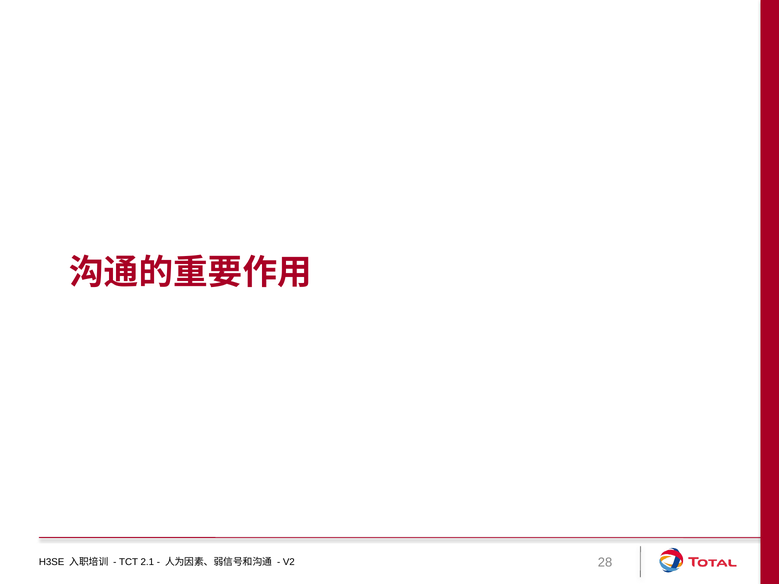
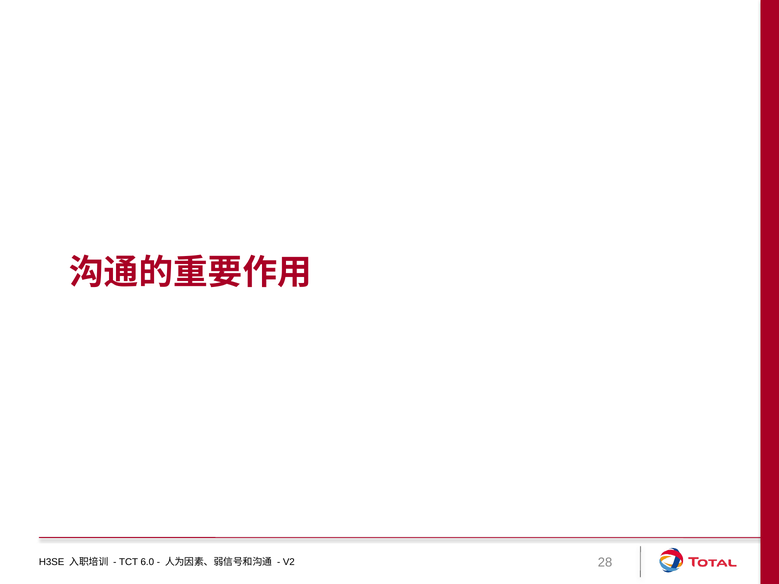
2.1: 2.1 -> 6.0 (147, 562)
